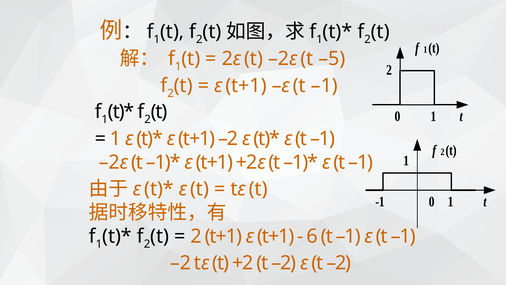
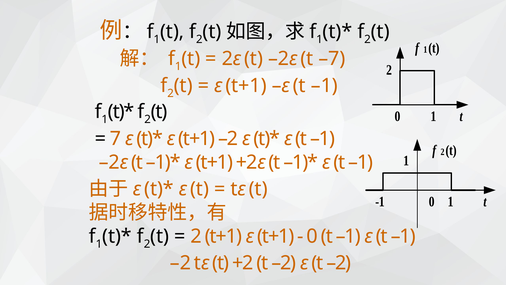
–5: –5 -> –7 (332, 59)
1: 1 -> 7 (116, 138)
6: 6 -> 0 (312, 236)
